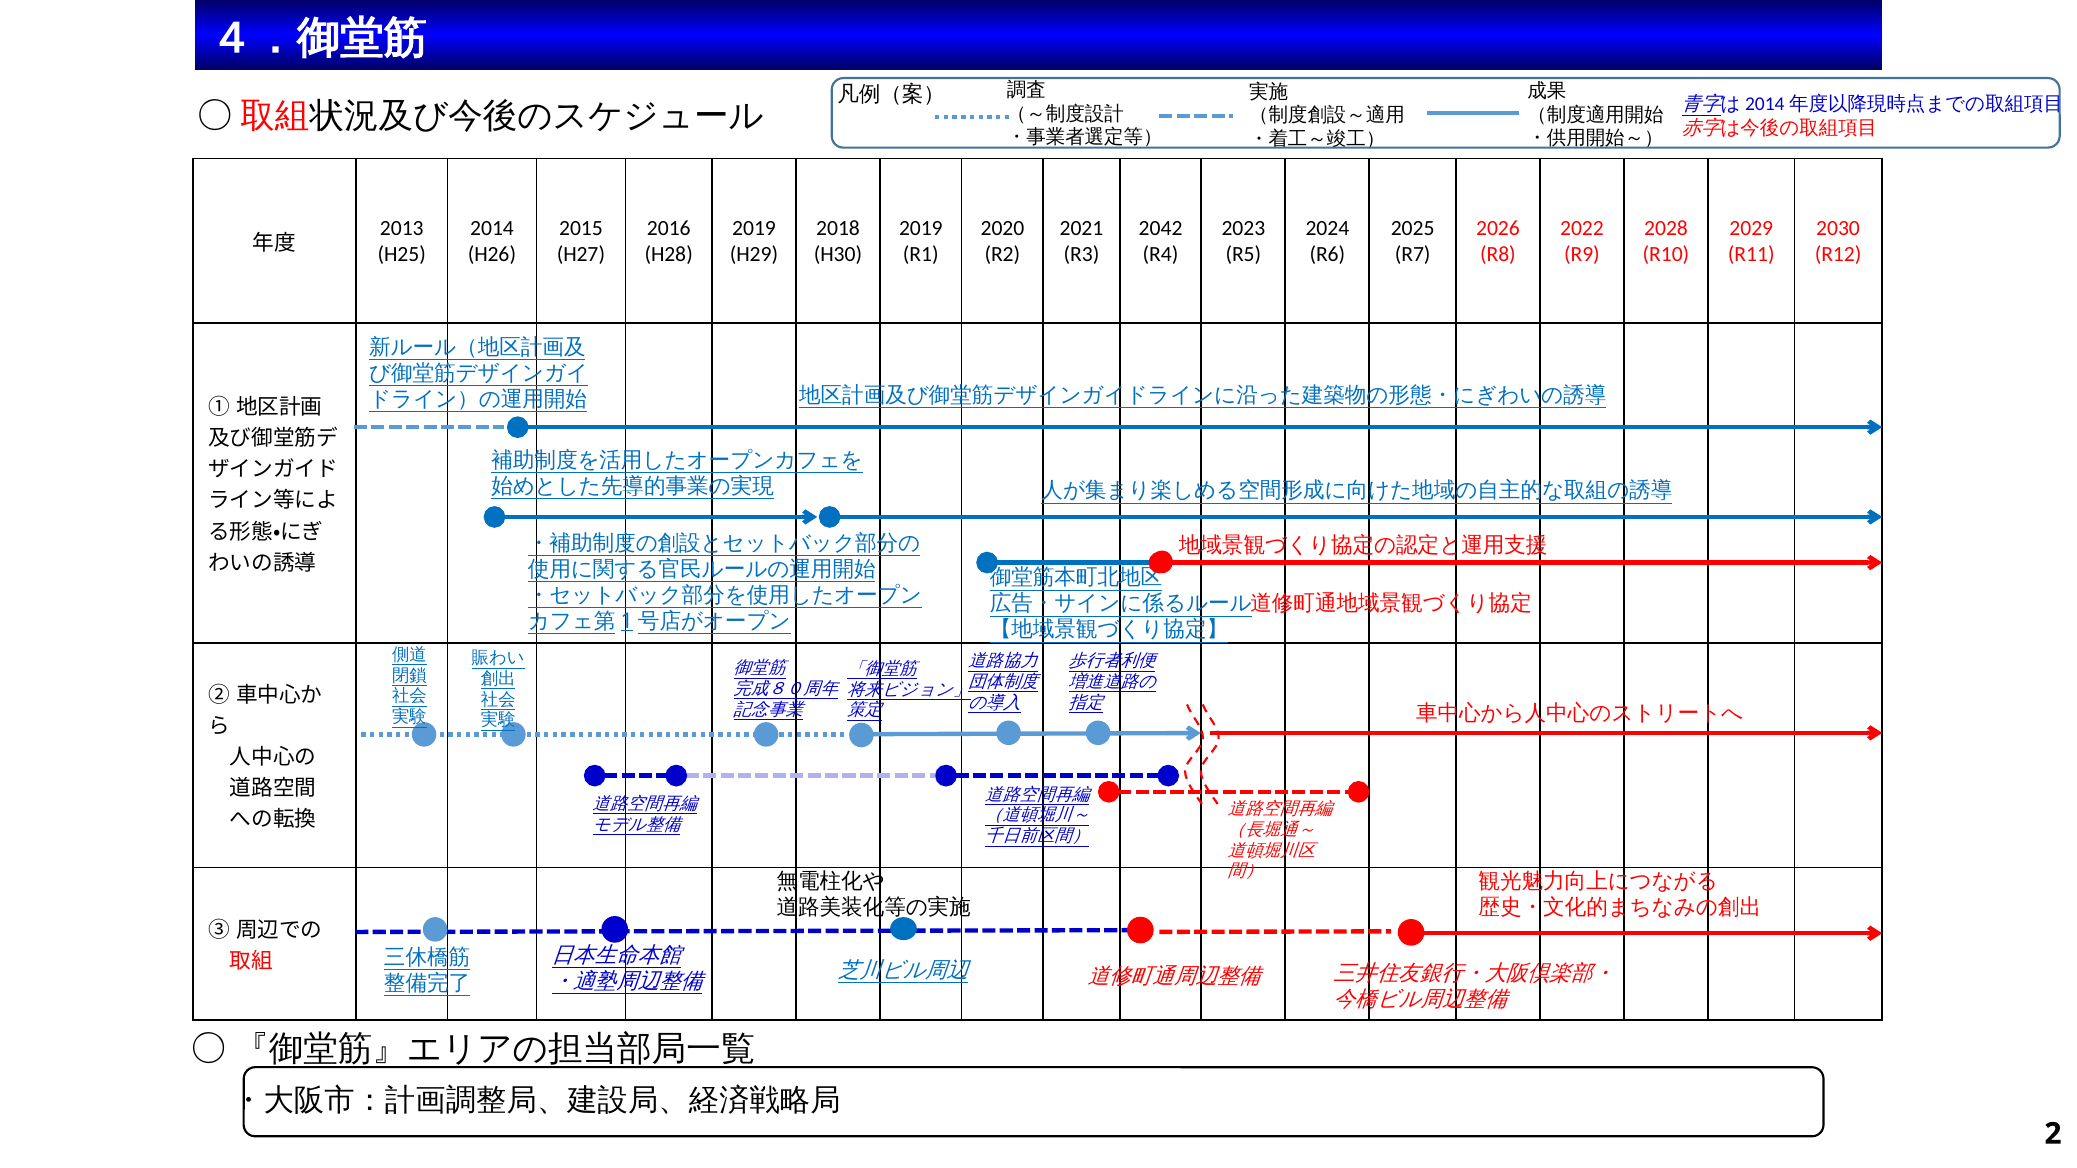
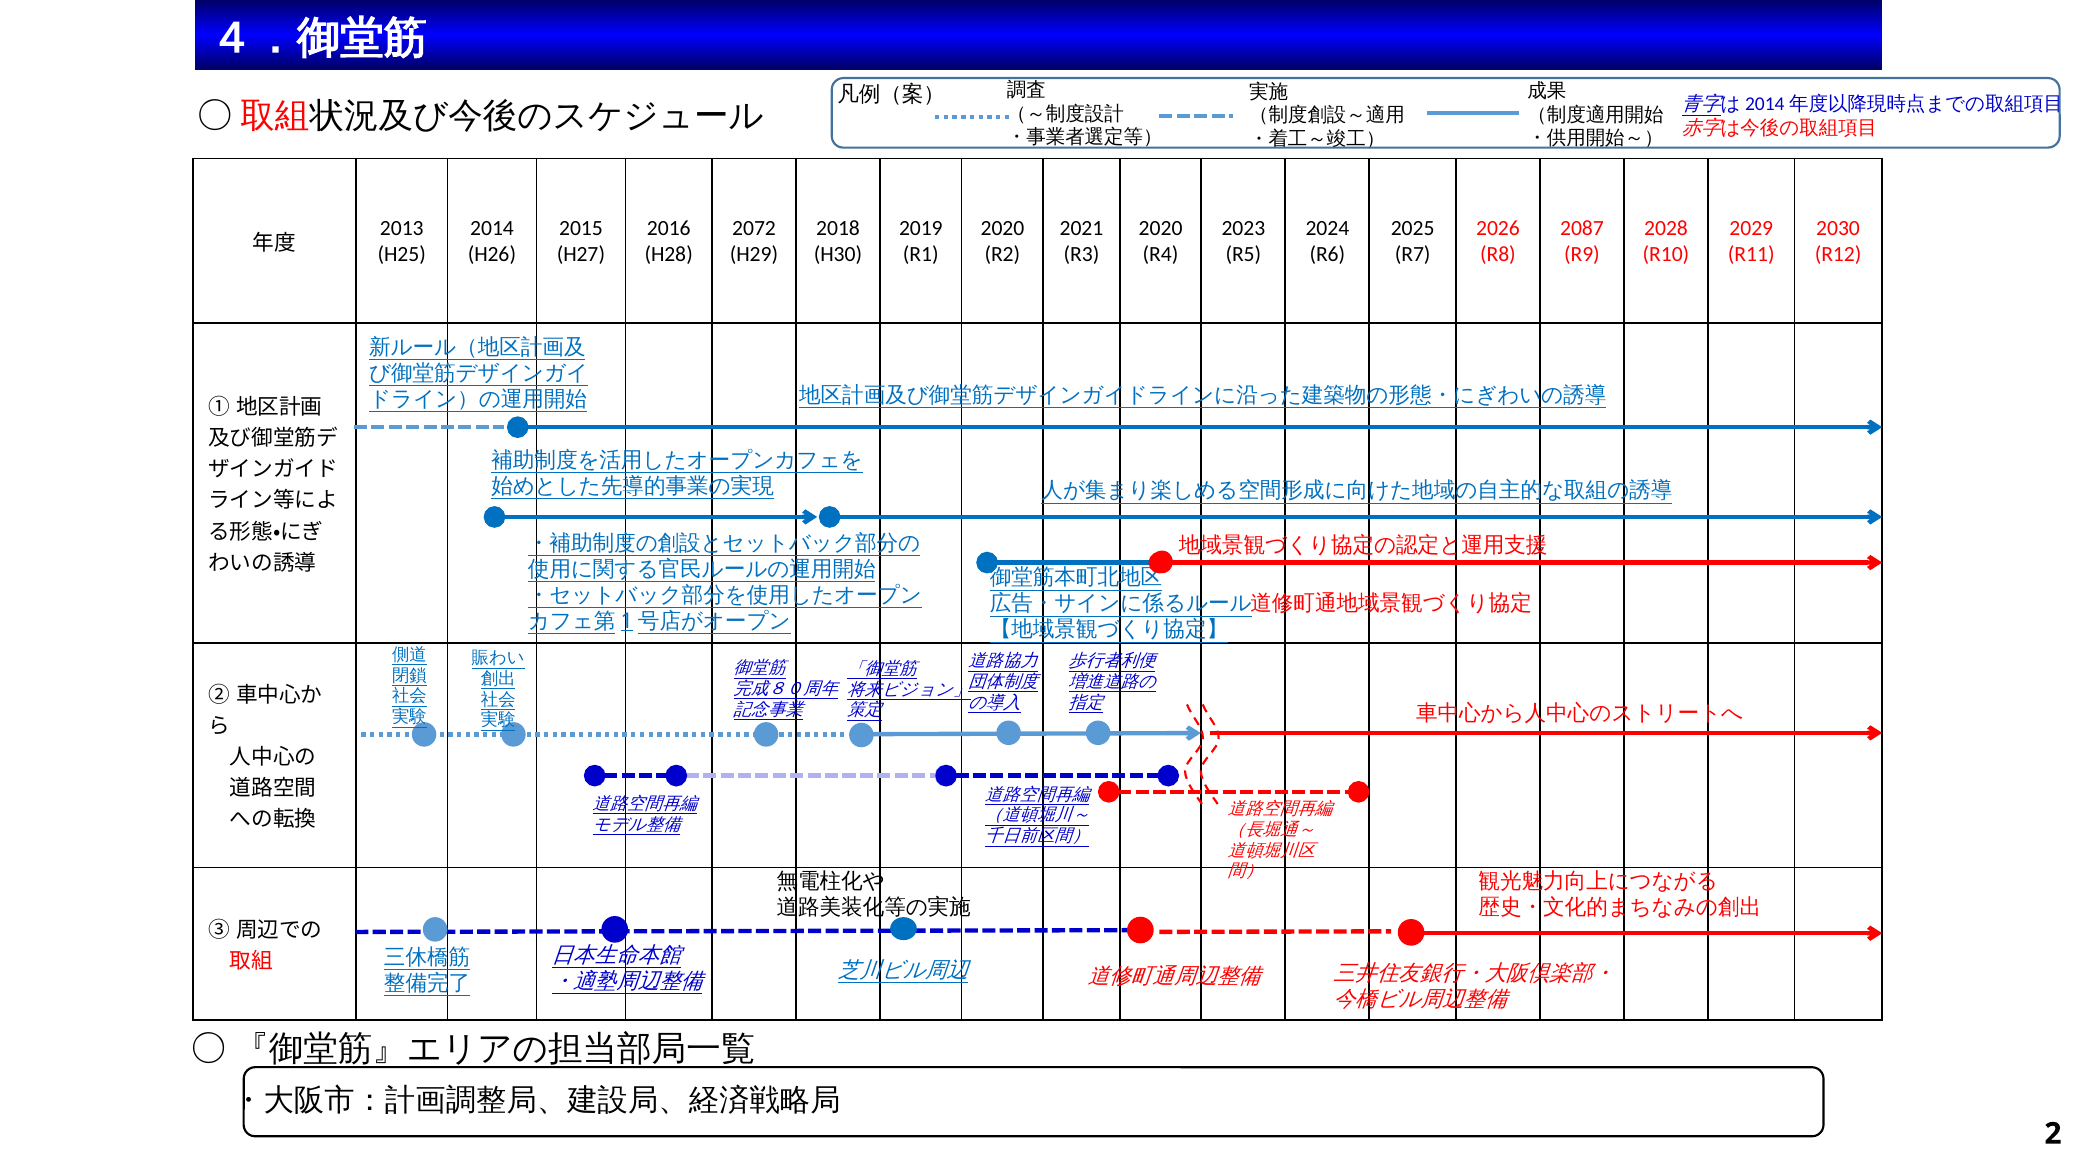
2019: 2019 -> 2072 (754, 228)
2042: 2042 -> 2020 (1161, 228)
2022: 2022 -> 2087 (1582, 228)
